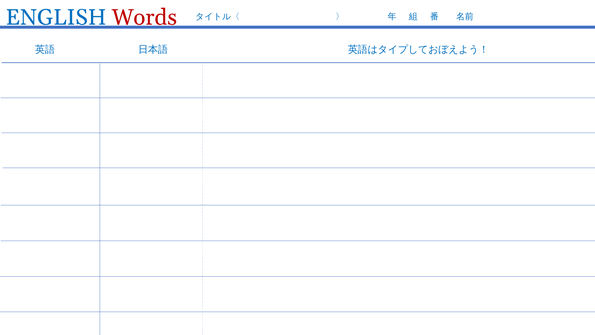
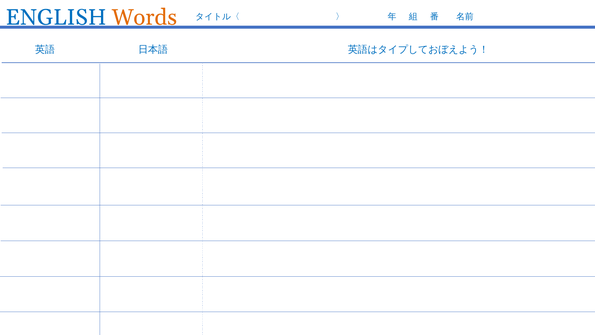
Words colour: red -> orange (144, 18)
